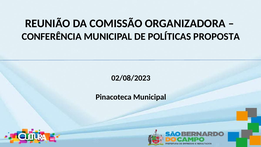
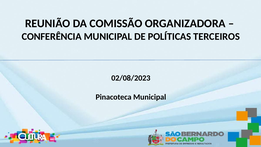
PROPOSTA: PROPOSTA -> TERCEIROS (217, 36)
